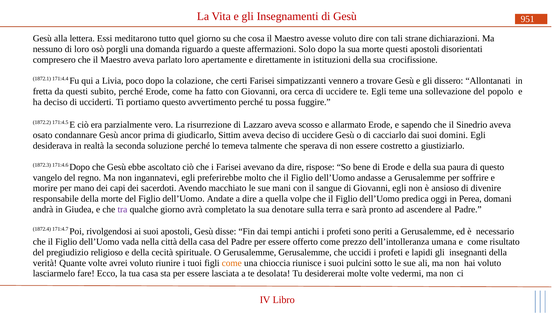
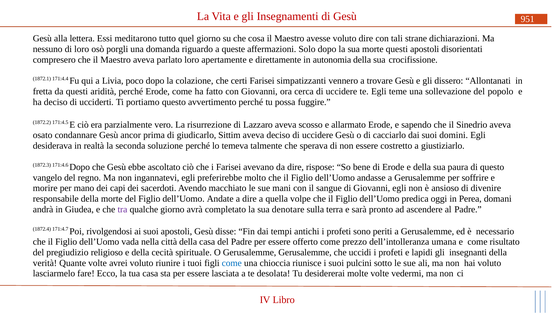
istituzioni: istituzioni -> autonomia (332, 60)
subito: subito -> aridità (103, 92)
come colour: orange -> blue (232, 263)
